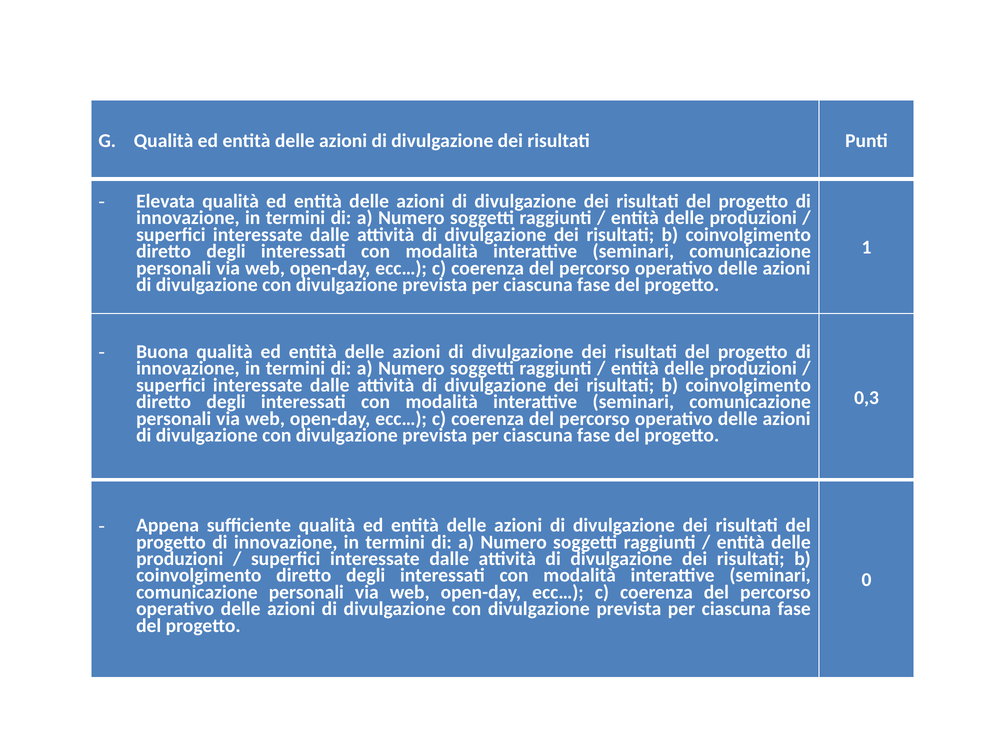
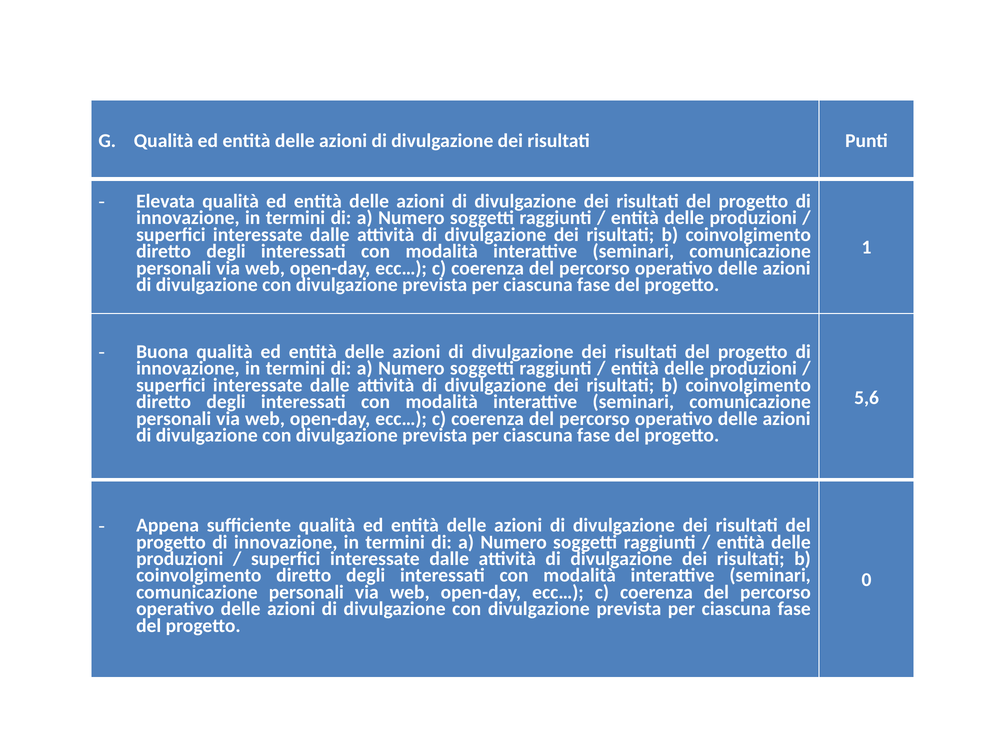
0,3: 0,3 -> 5,6 (867, 398)
